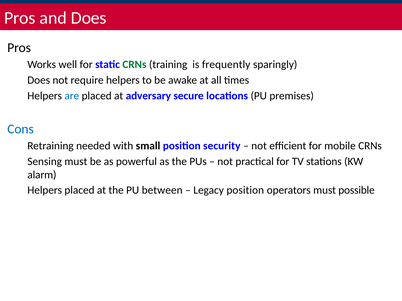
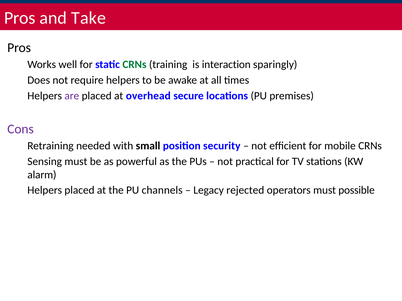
and Does: Does -> Take (89, 18)
frequently: frequently -> interaction (226, 65)
are colour: blue -> purple (72, 96)
adversary: adversary -> overhead (148, 96)
Cons colour: blue -> purple (21, 129)
between: between -> channels (162, 191)
Legacy position: position -> rejected (245, 191)
